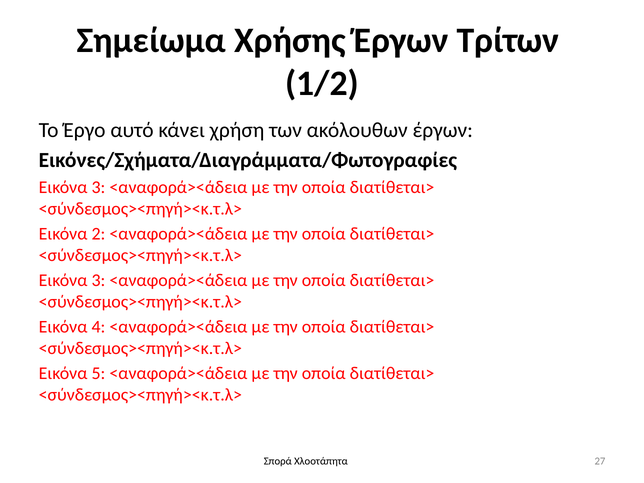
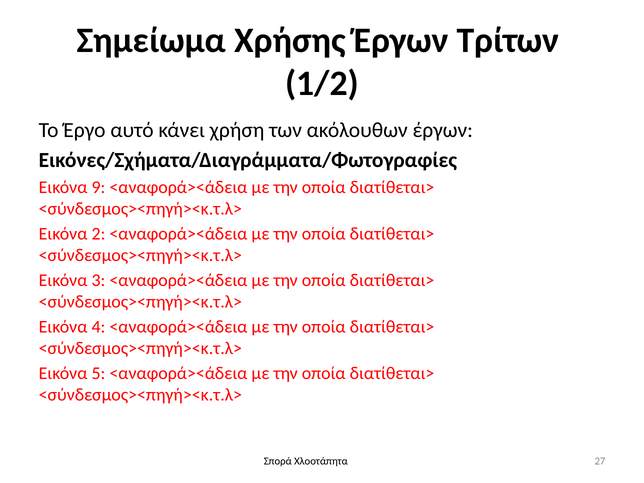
3: 3 -> 9 (98, 187)
